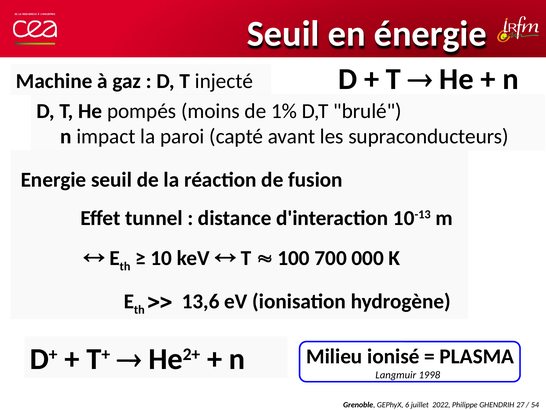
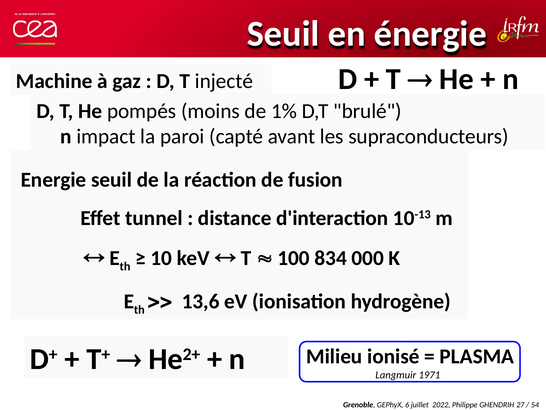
700: 700 -> 834 (331, 258)
1998: 1998 -> 1971 (429, 374)
